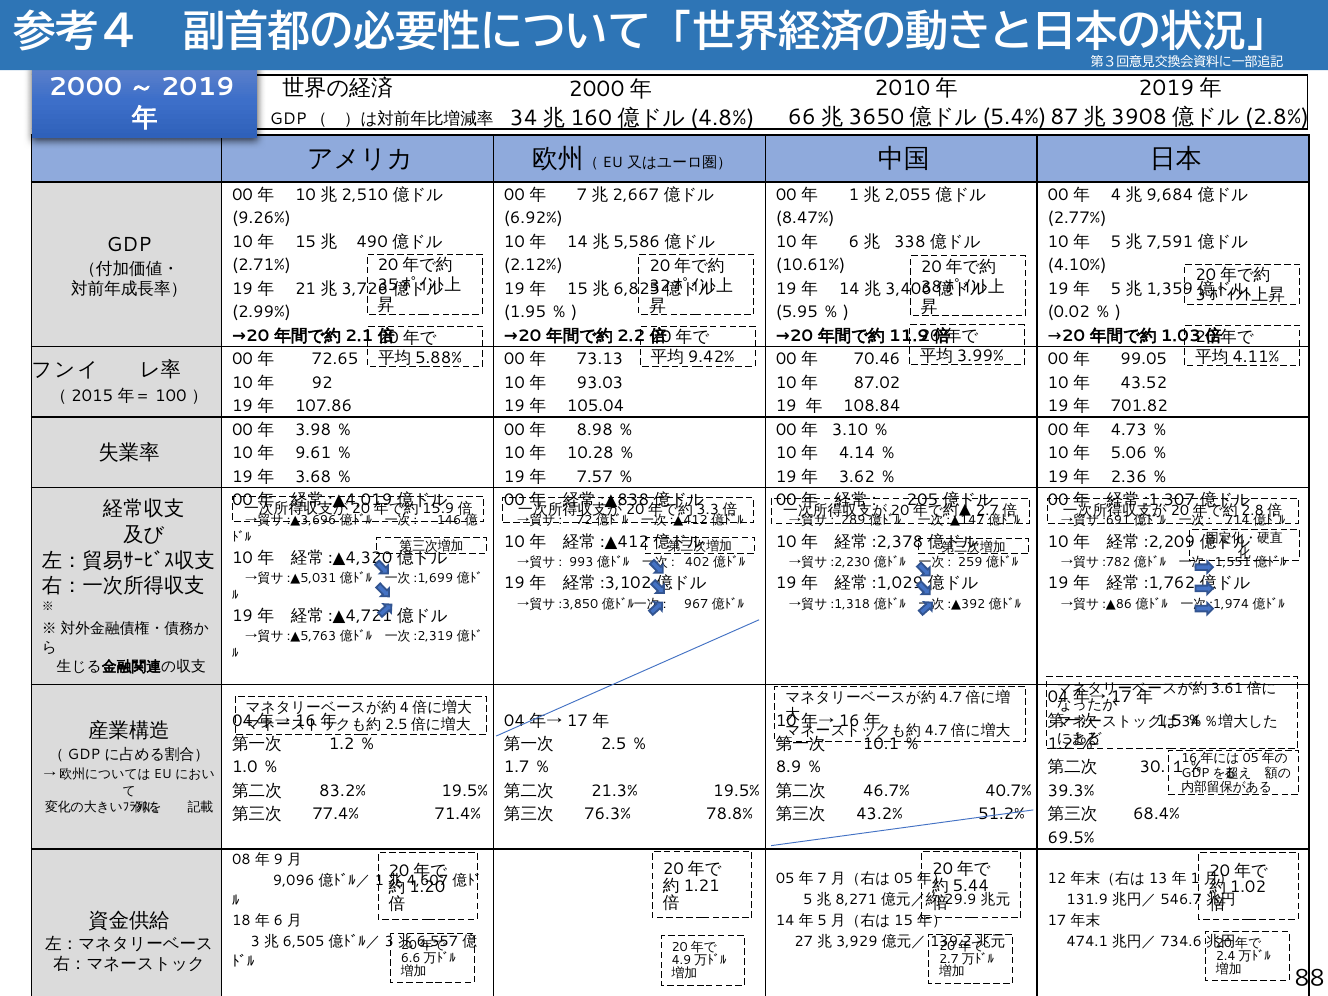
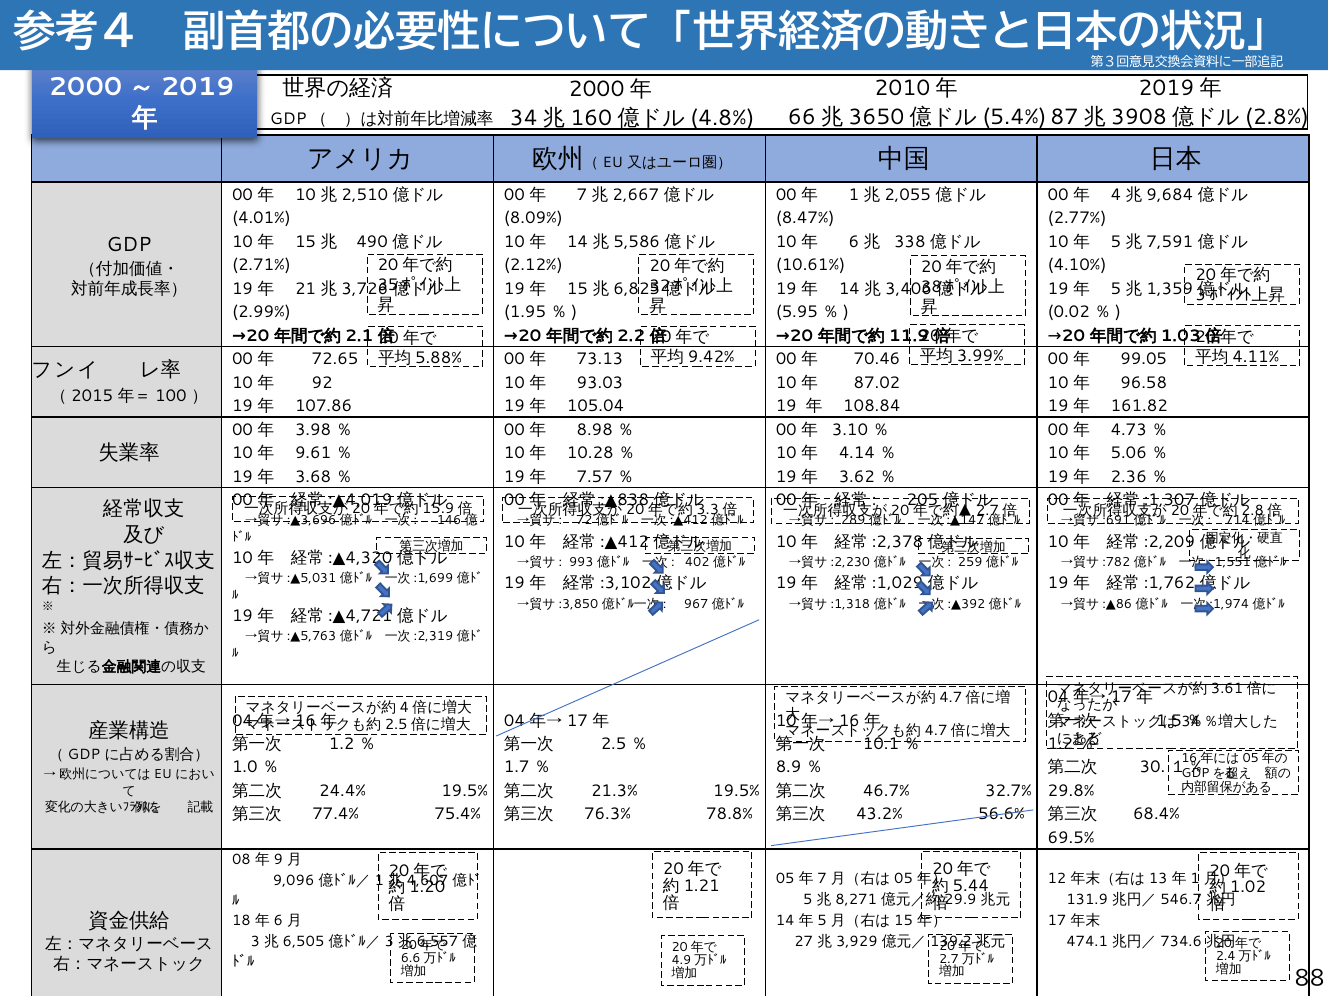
9.26%: 9.26% -> 4.01% (262, 218)
6.92%: 6.92% -> 8.09% (533, 218)
43.52: 43.52 -> 96.58 (1144, 383)
701.82: 701.82 -> 161.82 (1139, 406)
39.3%: 39.3% -> 29.8% (1071, 791)
83.2%: 83.2% -> 24.4% (343, 791)
40.7%: 40.7% -> 32.7% (1008, 791)
71.4%: 71.4% -> 75.4% (458, 814)
51.2%: 51.2% -> 56.6% (1002, 814)
